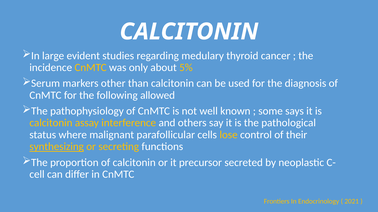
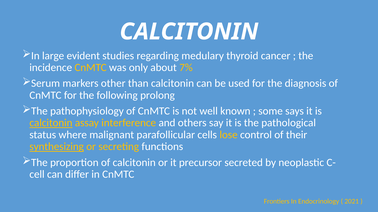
5%: 5% -> 7% (186, 68)
allowed: allowed -> prolong (158, 95)
calcitonin underline: none -> present (51, 123)
